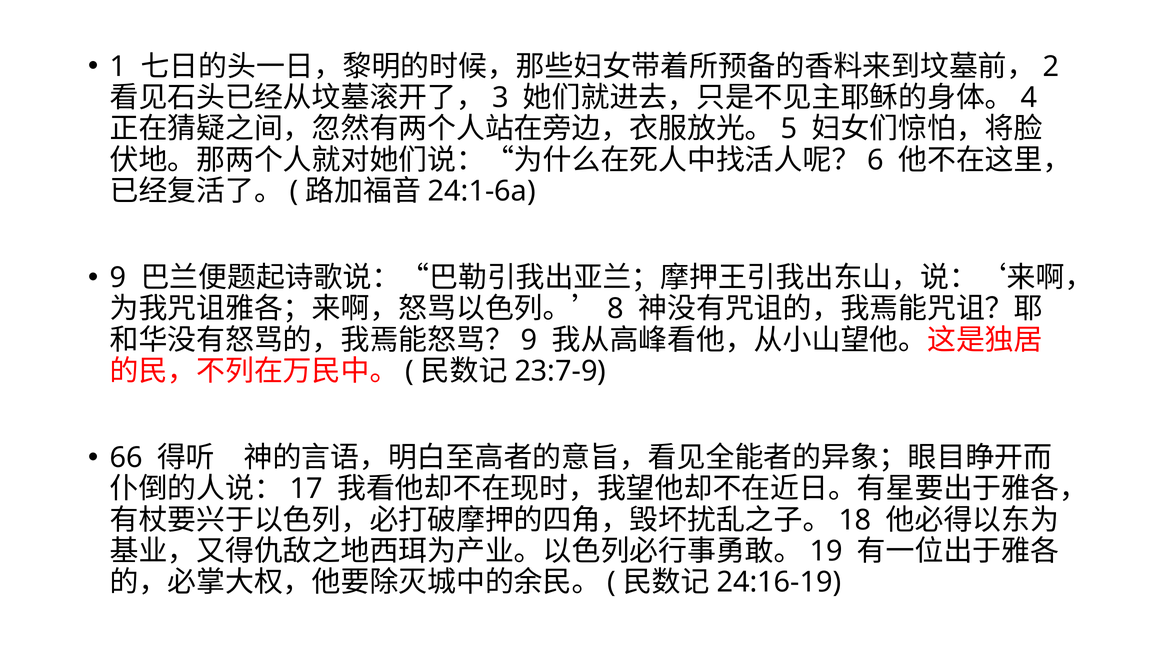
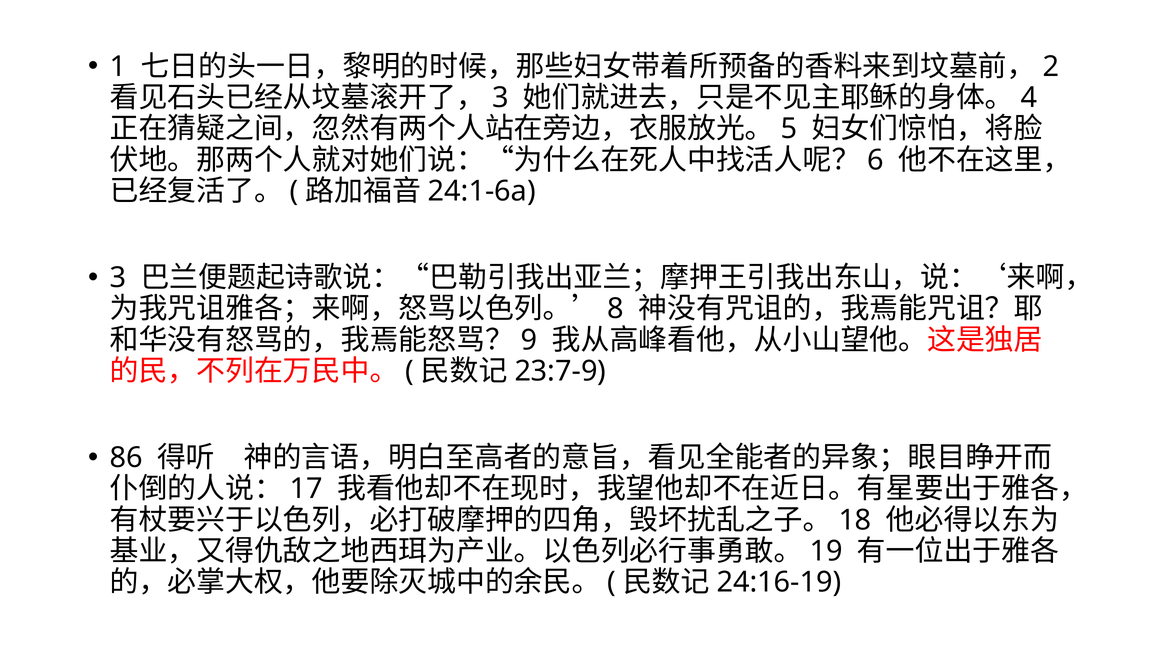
9: 9 -> 3 (118, 278)
66: 66 -> 86 (126, 457)
